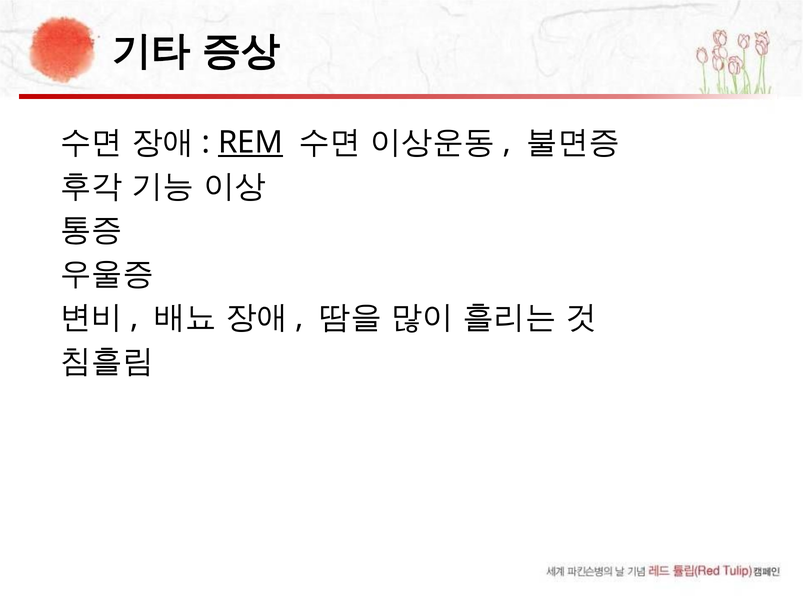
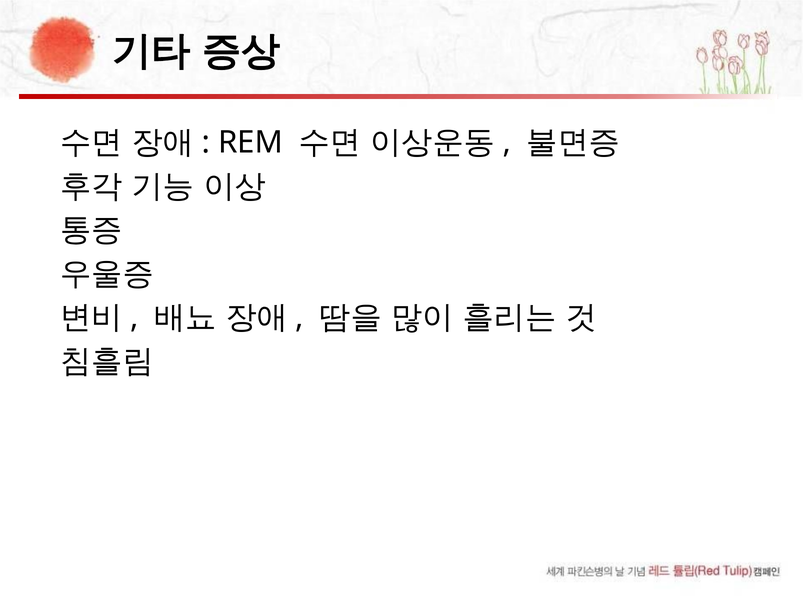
REM underline: present -> none (251, 143)
